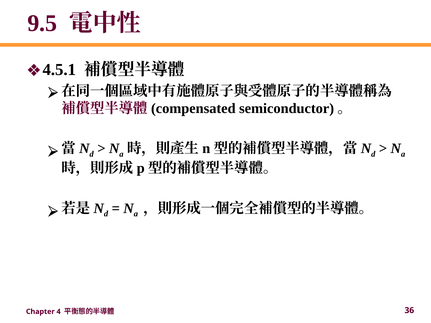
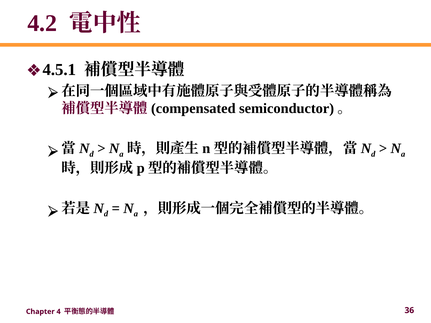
9.5: 9.5 -> 4.2 (42, 23)
